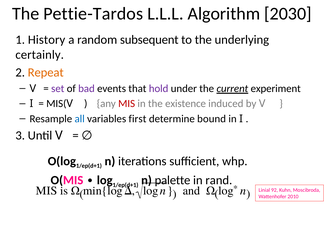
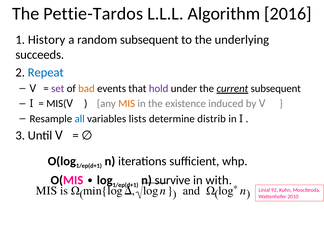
2030: 2030 -> 2016 (288, 14)
certainly: certainly -> succeeds (40, 55)
Repeat colour: orange -> blue (46, 72)
bad colour: purple -> orange (86, 89)
current experiment: experiment -> subsequent (276, 89)
MIS colour: red -> orange (127, 104)
first: first -> lists (138, 119)
bound: bound -> distrib (212, 119)
palette: palette -> survive (173, 180)
rand: rand -> with (219, 180)
